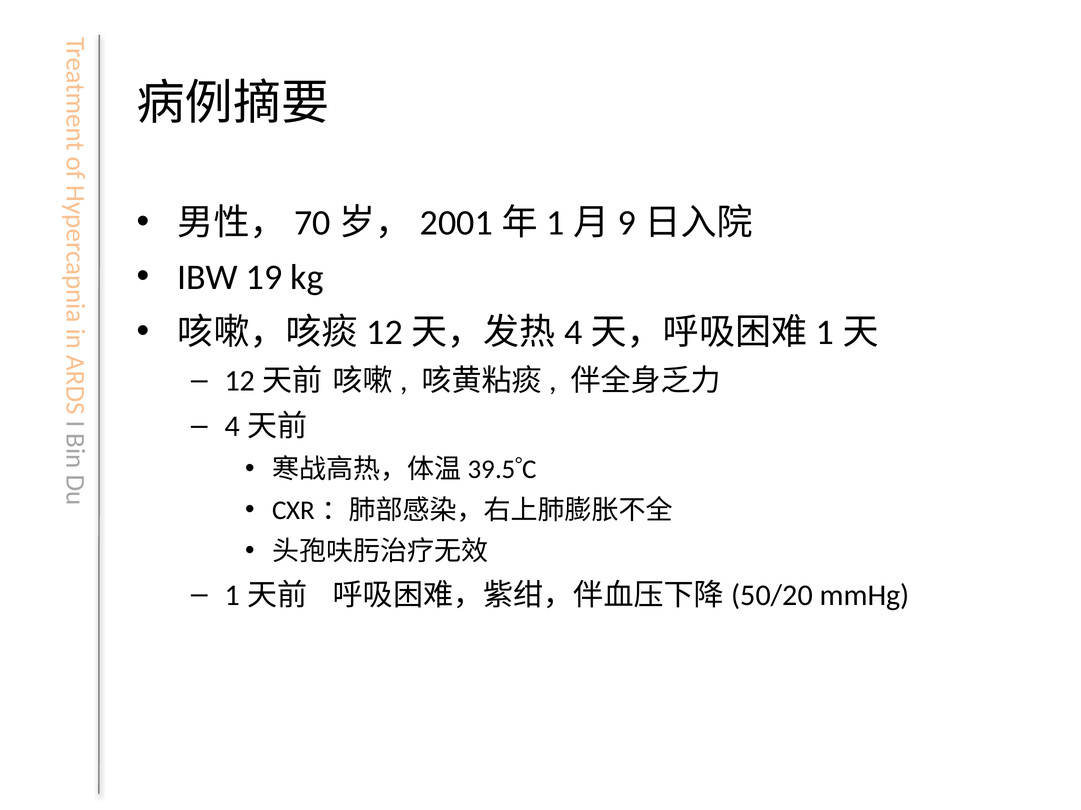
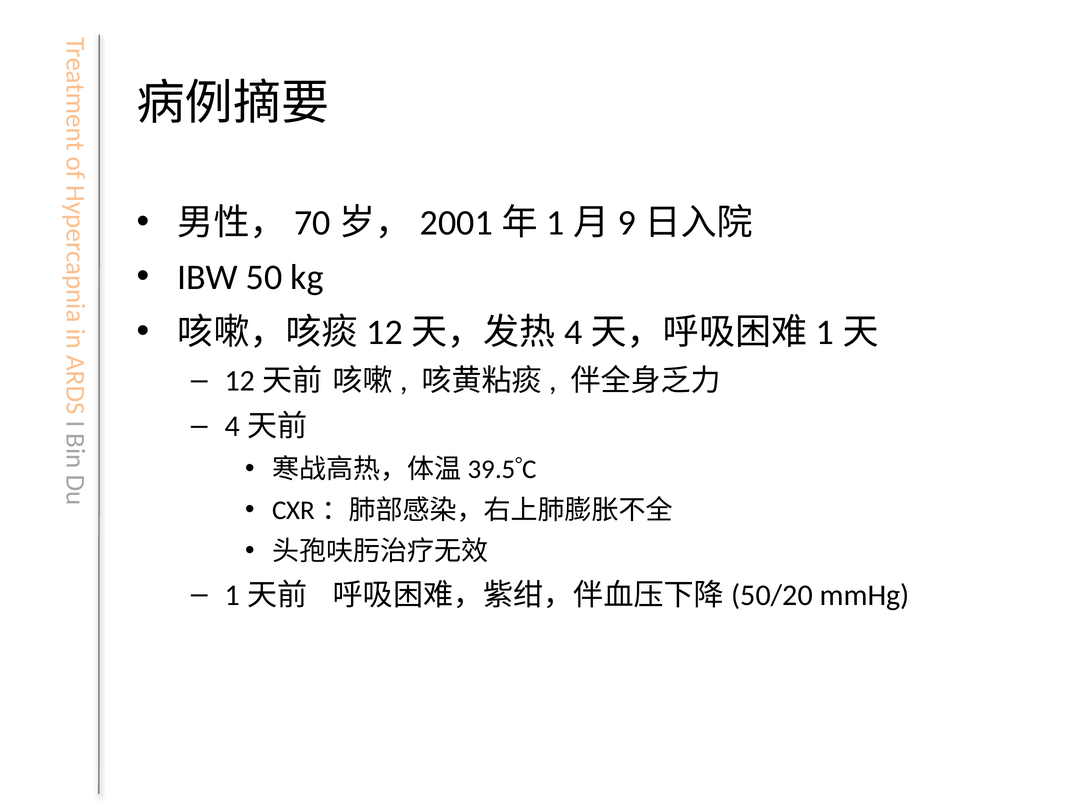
19: 19 -> 50 (264, 278)
